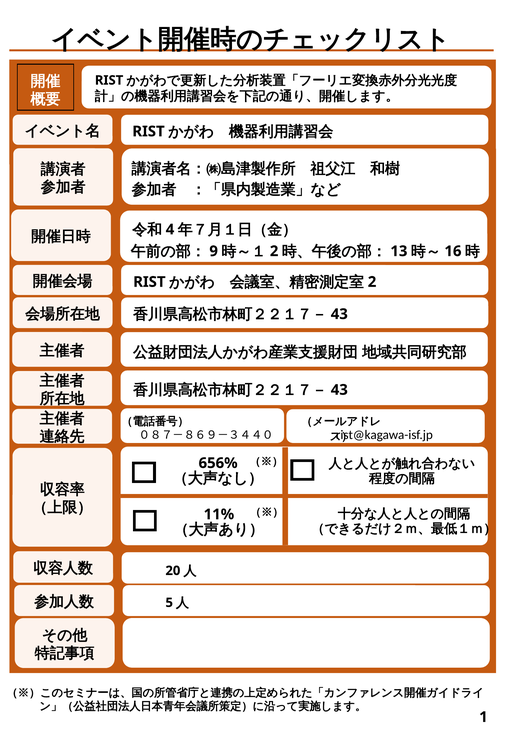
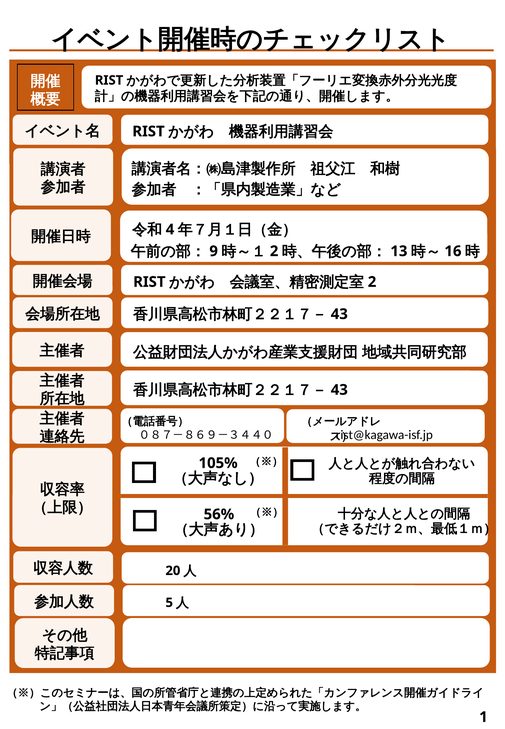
656%: 656% -> 105% (218, 463)
11%: 11% -> 56% (219, 515)
